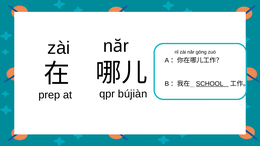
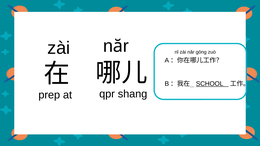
bújiàn: bújiàn -> shang (133, 94)
